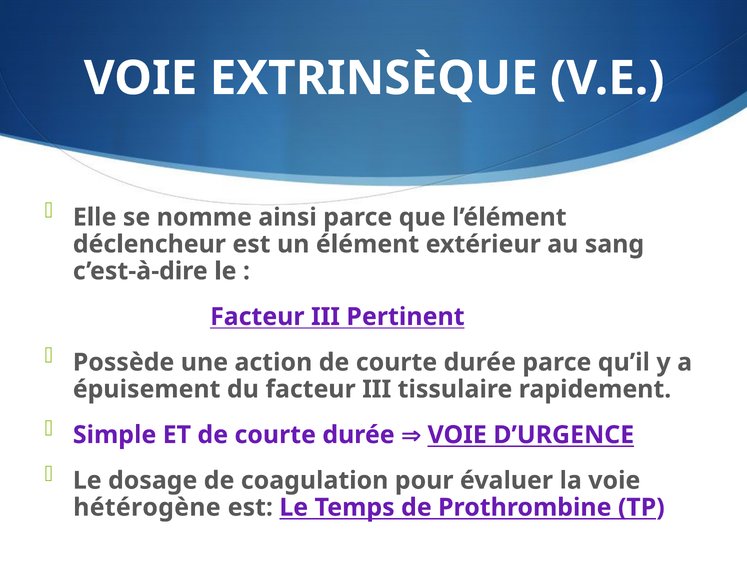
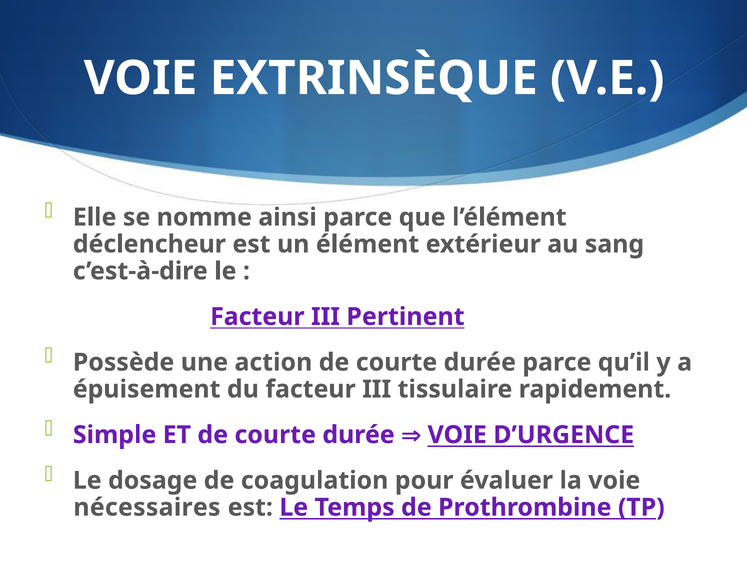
hétérogène: hétérogène -> nécessaires (147, 507)
